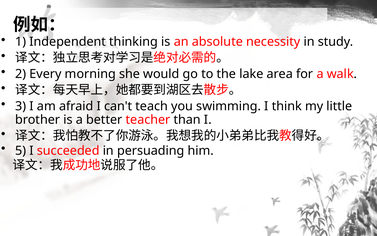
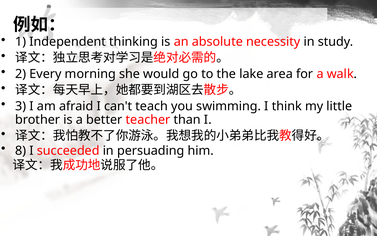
5: 5 -> 8 (21, 150)
